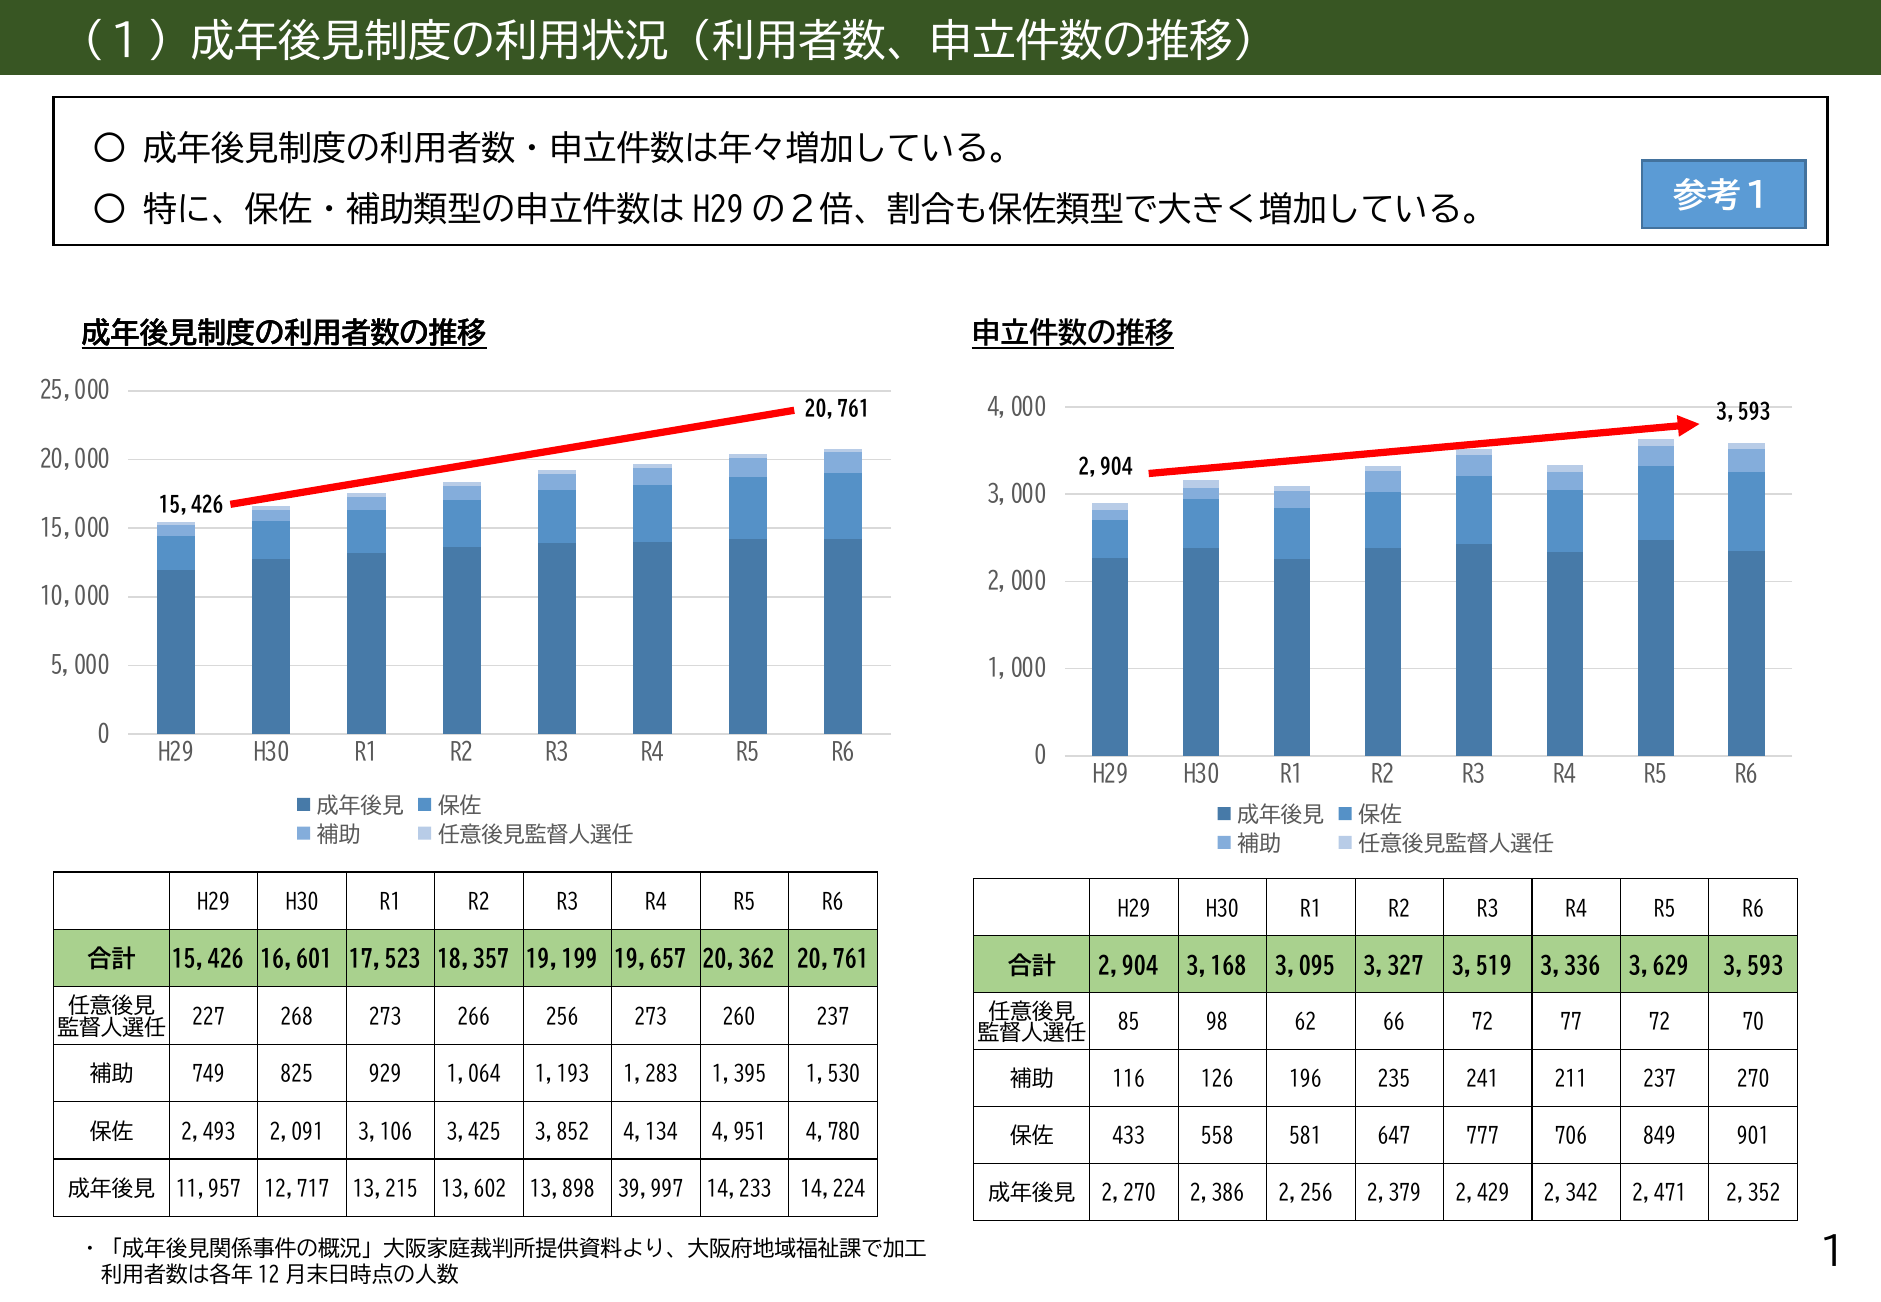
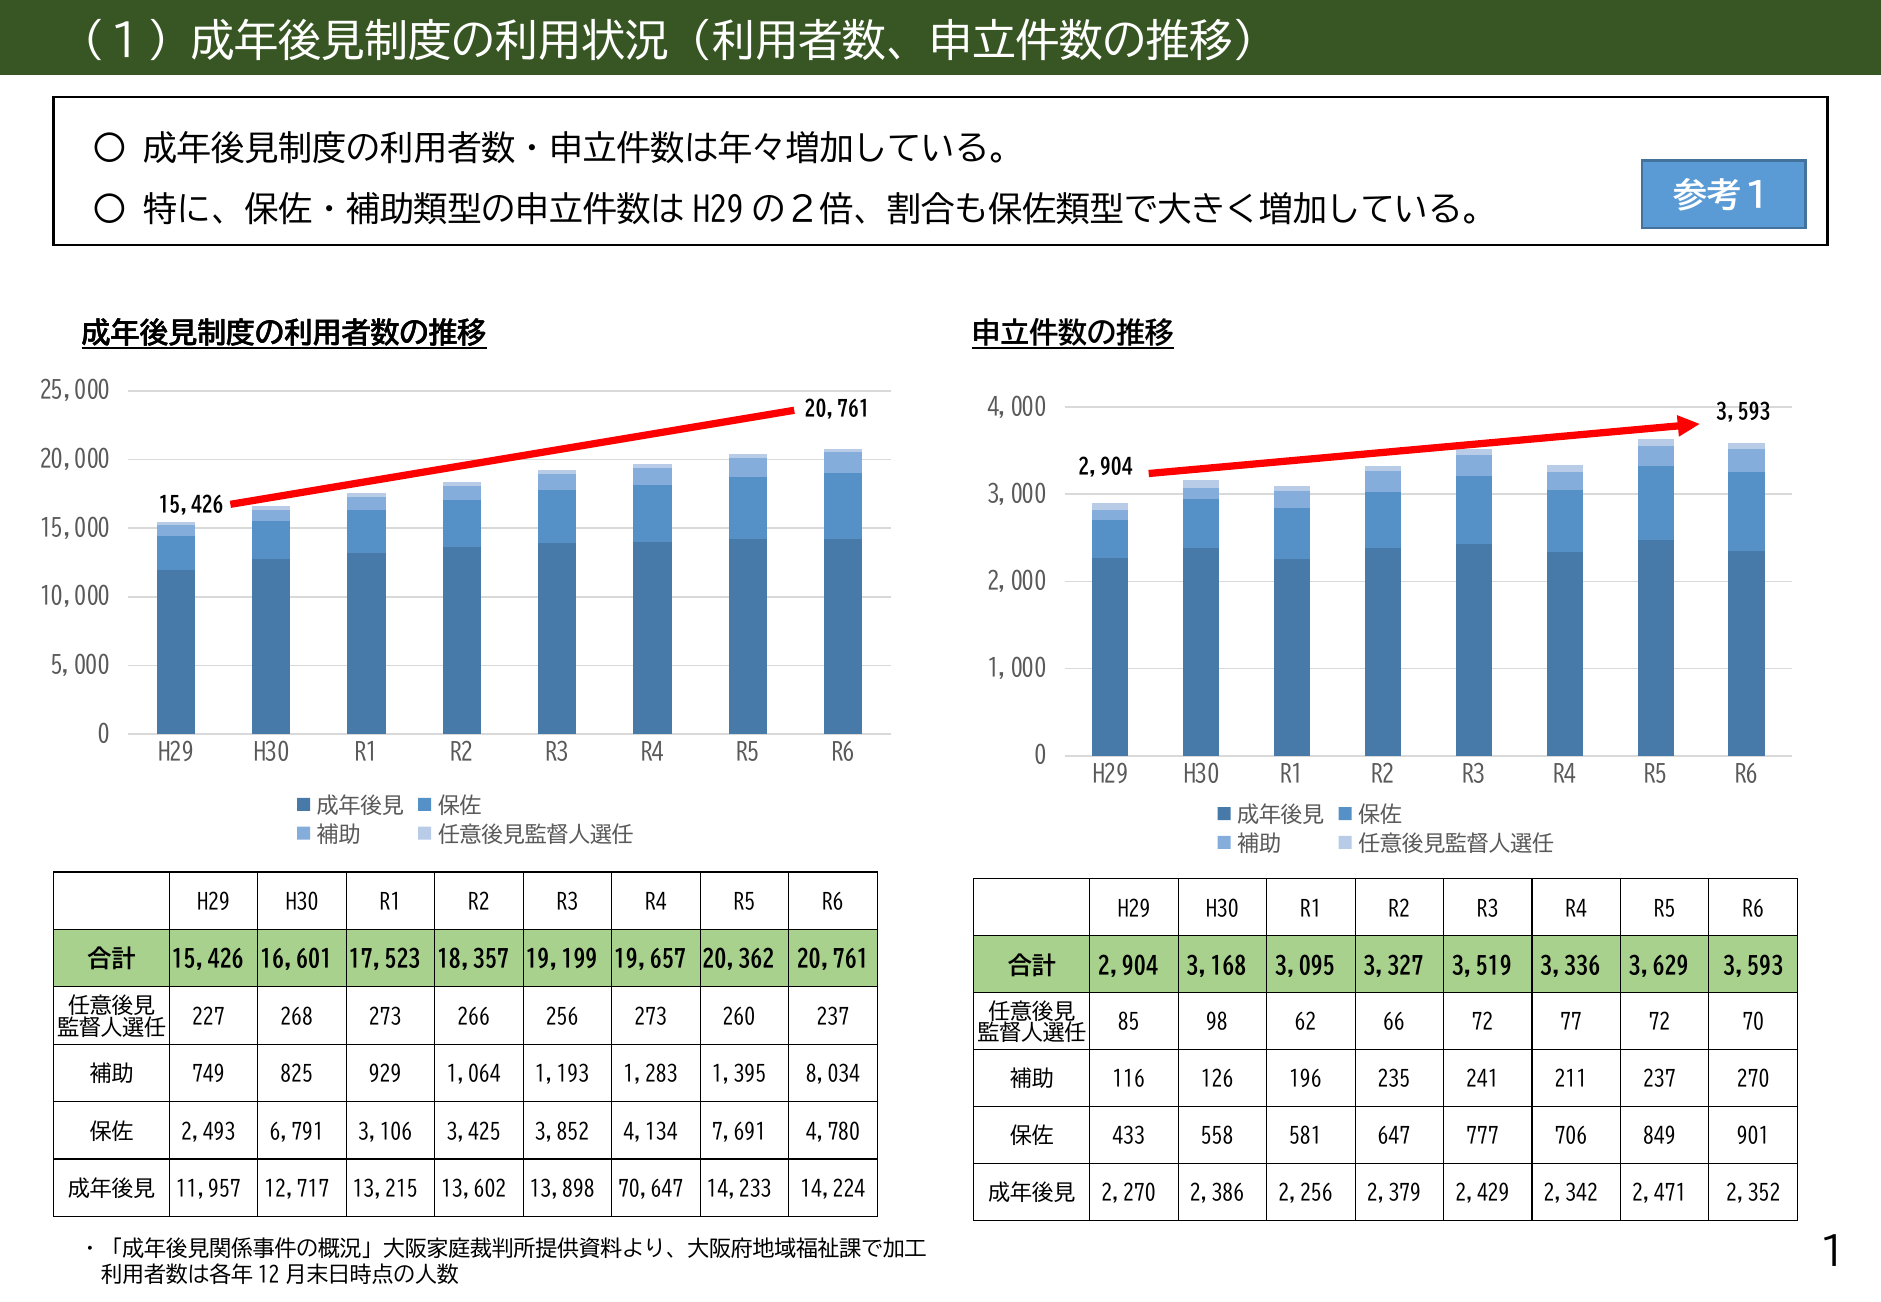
1,530: 1,530 -> 8,034 (833, 1075)
2,091: 2,091 -> 6,791 (297, 1132)
4,951: 4,951 -> 7,691 (739, 1132)
39,997: 39,997 -> 70,647 (651, 1190)
